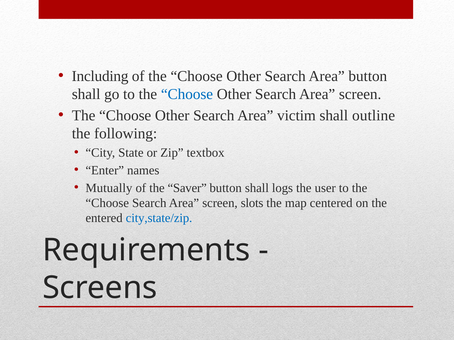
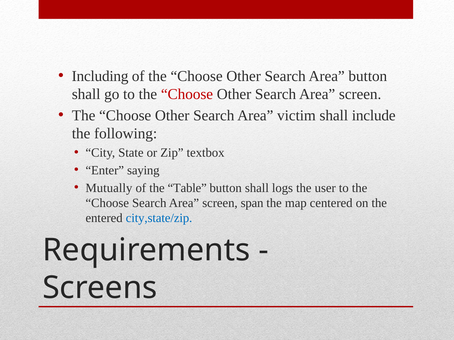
Choose colour: blue -> red (187, 94)
outline: outline -> include (374, 116)
names: names -> saying (143, 170)
Saver: Saver -> Table (187, 188)
slots: slots -> span (252, 203)
